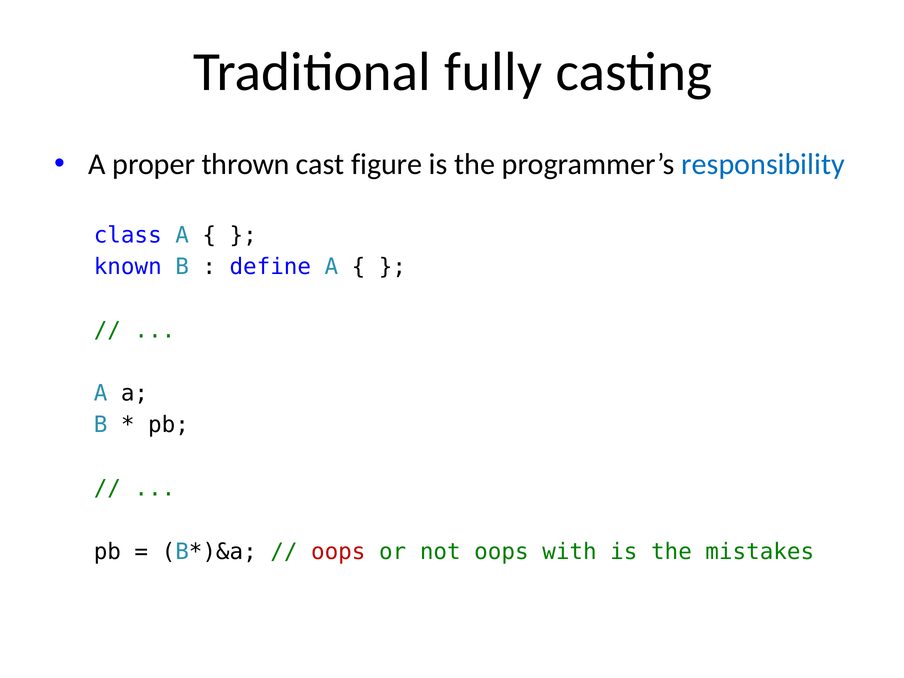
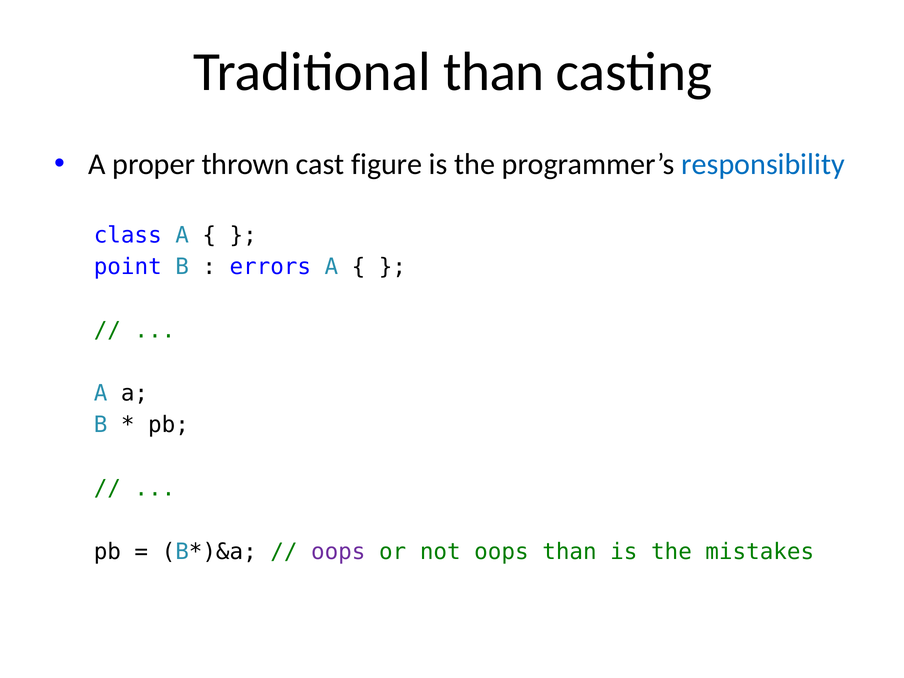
Traditional fully: fully -> than (494, 72)
known: known -> point (128, 267)
define: define -> errors (270, 267)
oops colour: red -> purple (338, 552)
oops with: with -> than (569, 552)
